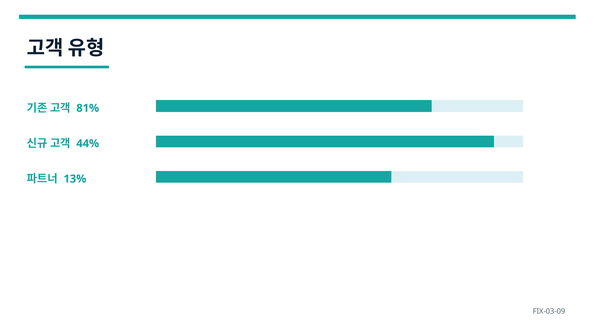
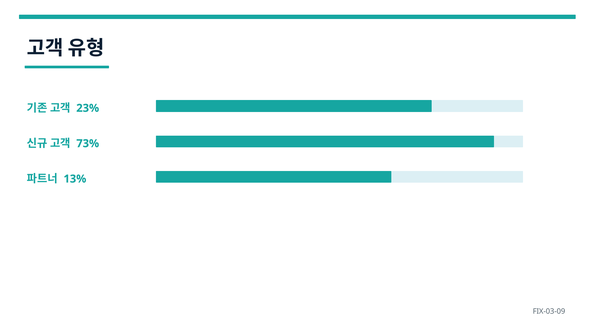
81%: 81% -> 23% (88, 108)
44%: 44% -> 73% (88, 143)
